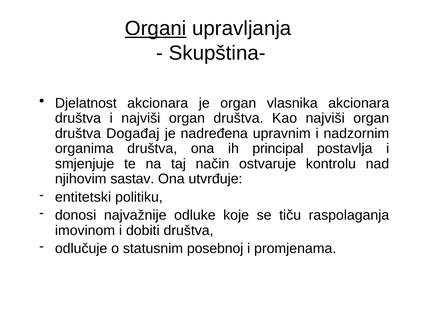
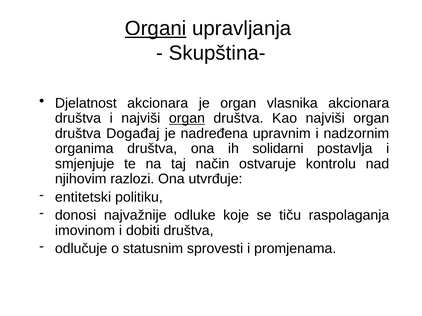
organ underline: none -> present (187, 119)
principal: principal -> solidarni (278, 149)
sastav: sastav -> razlozi (132, 179)
posebnoj: posebnoj -> sprovesti (215, 249)
